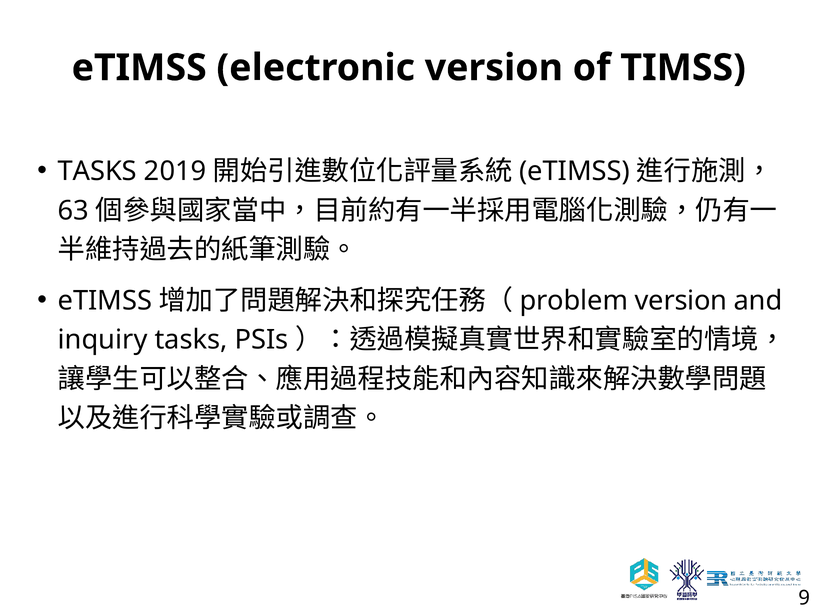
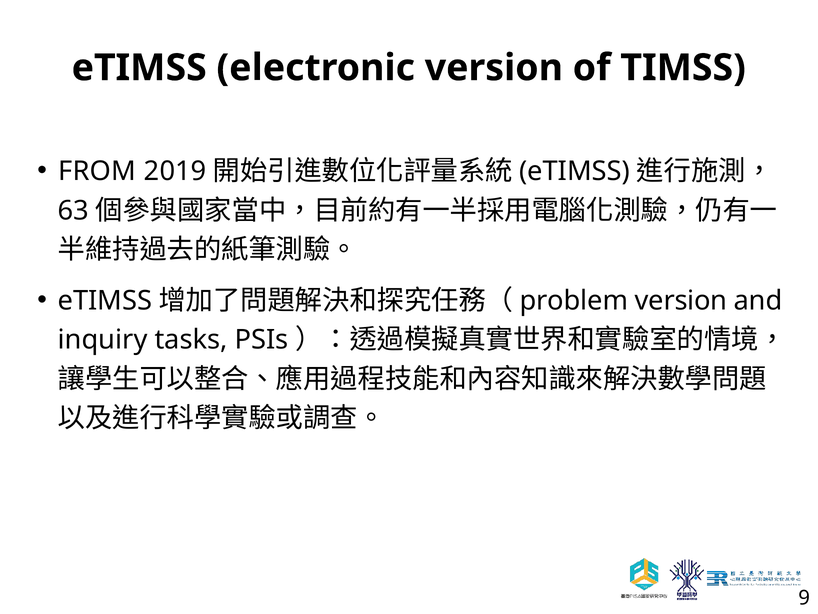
TASKS: TASKS -> FROM (97, 171)
